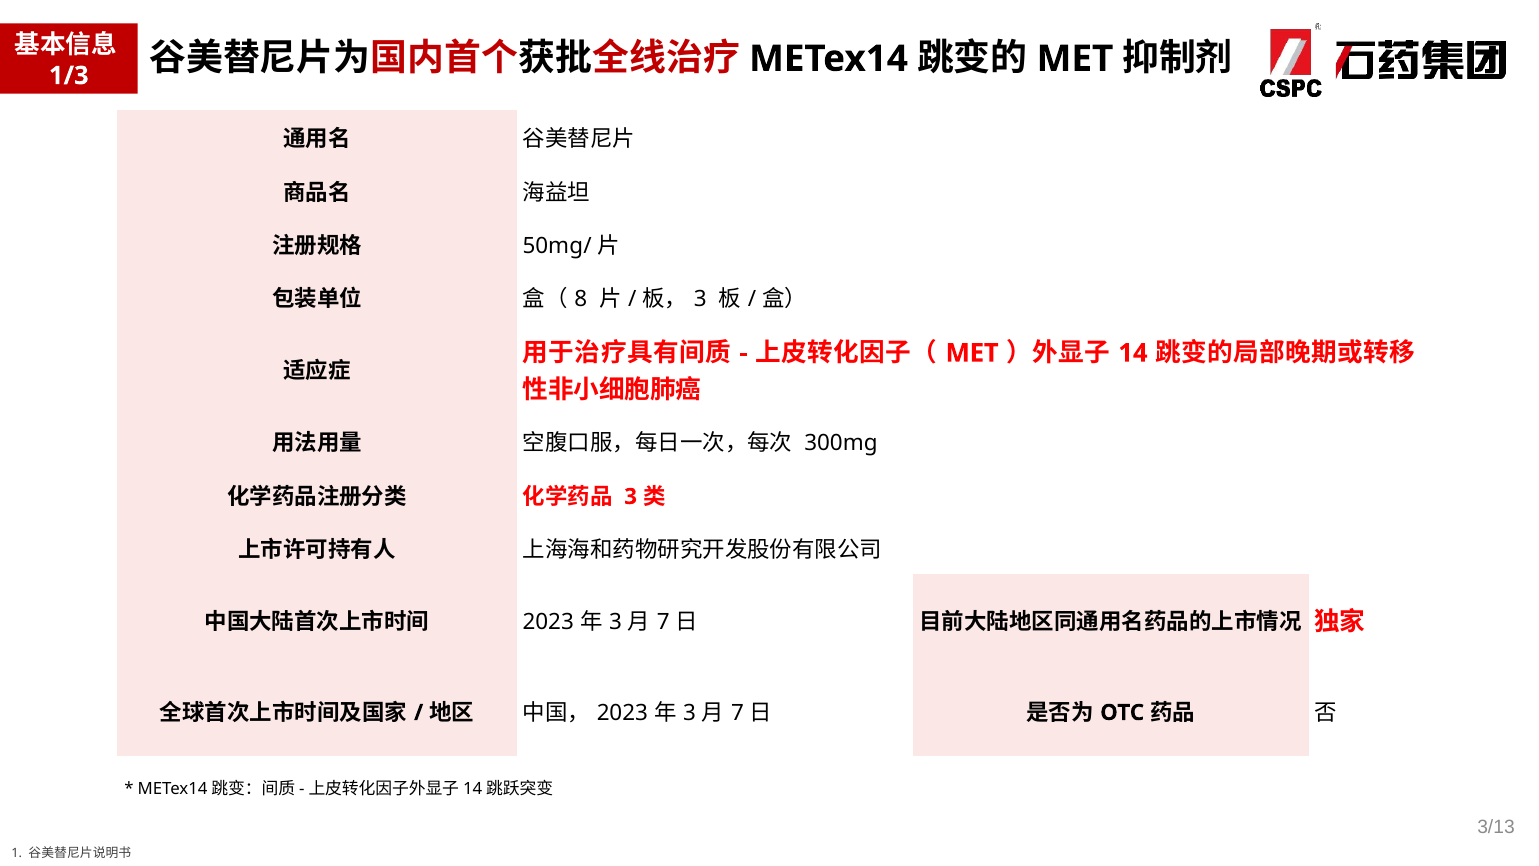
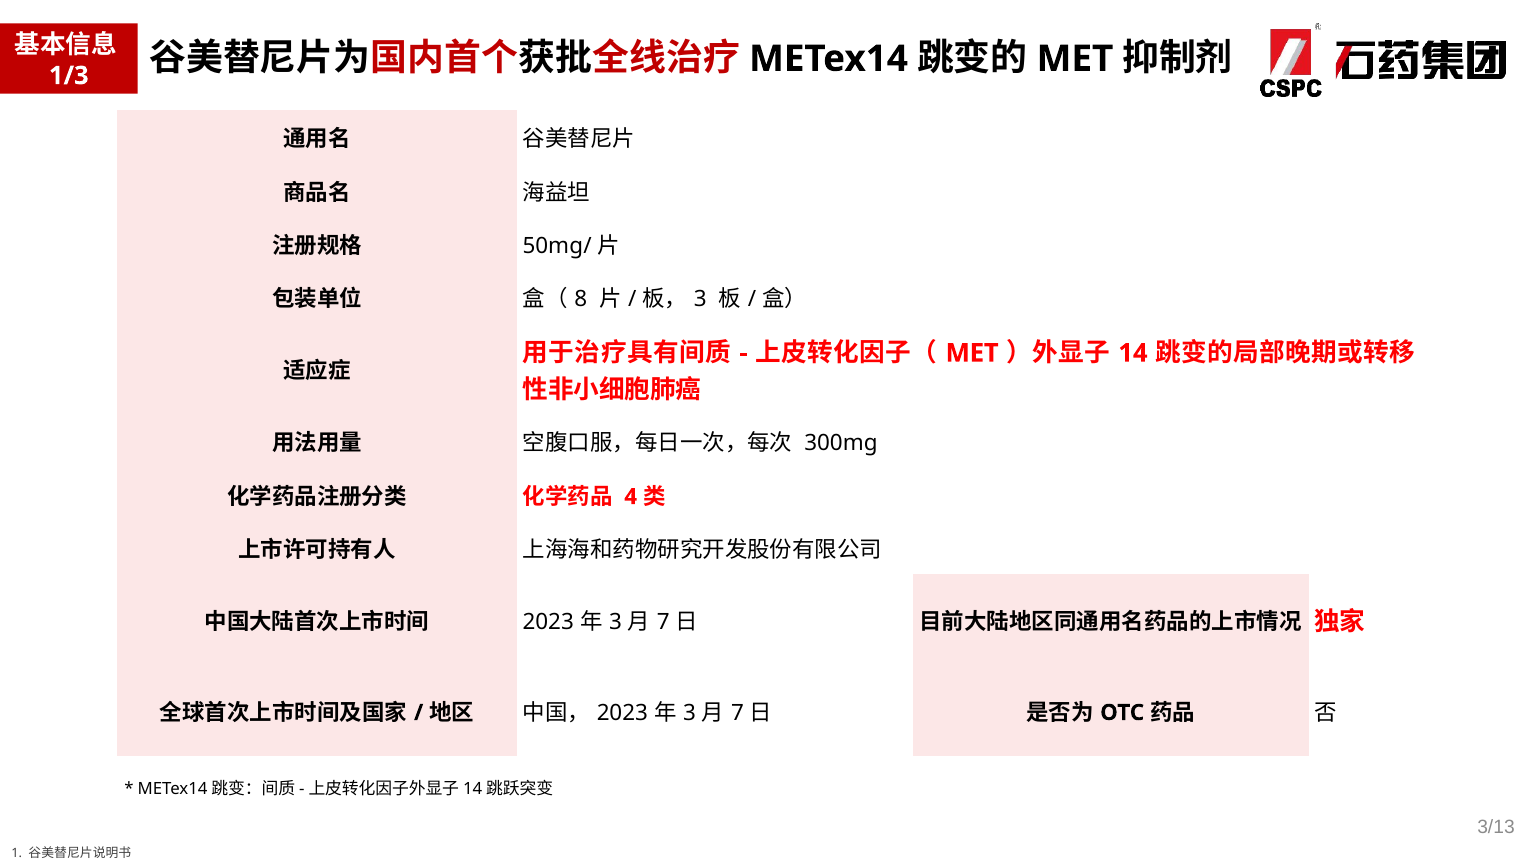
3: 3 -> 4 (631, 496)
